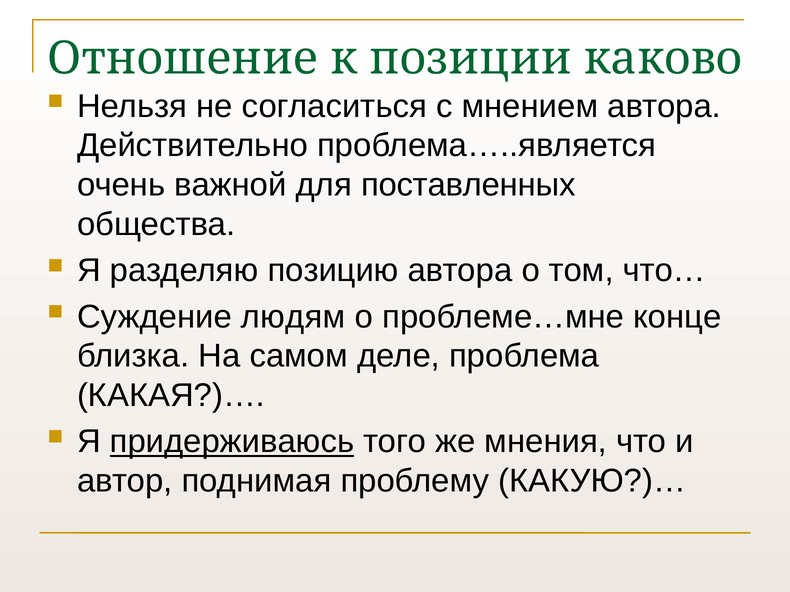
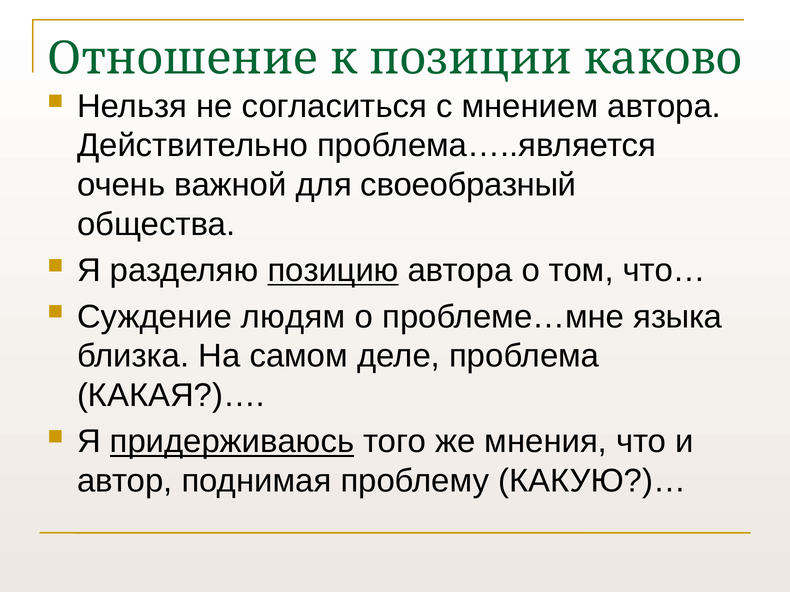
поставленных: поставленных -> своеобразный (468, 185)
позицию underline: none -> present (333, 271)
конце: конце -> языка (678, 317)
